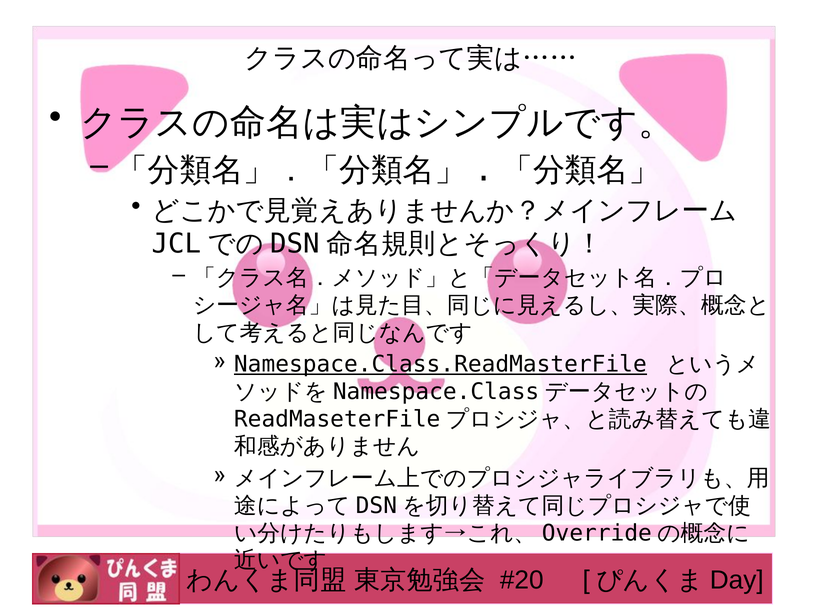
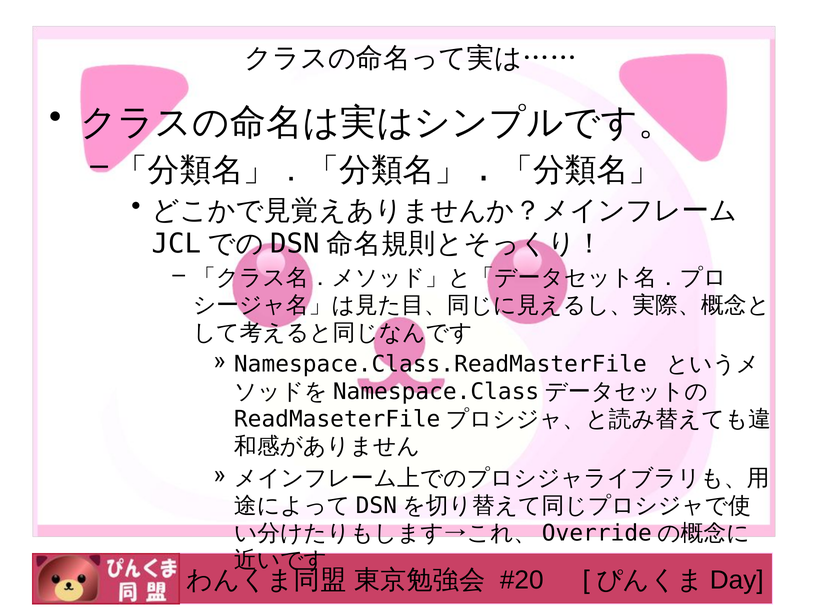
Namespace.Class.ReadMasterFile underline: present -> none (440, 365)
